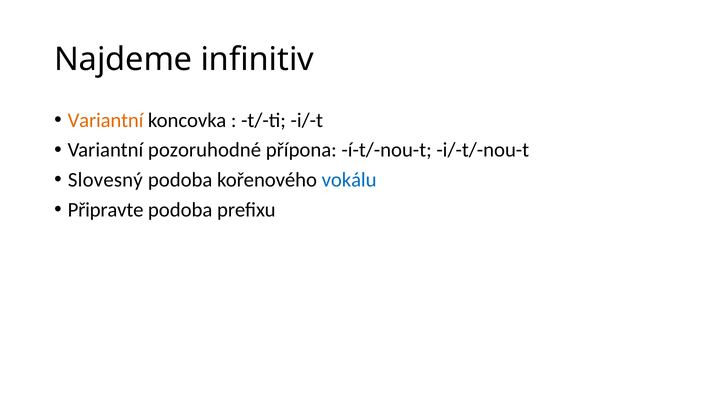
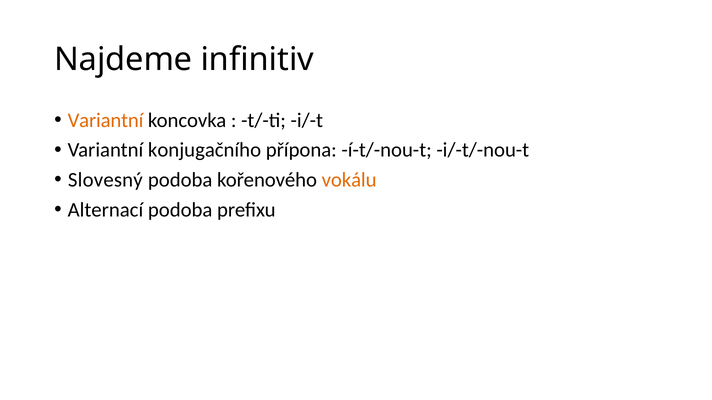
pozoruhodné: pozoruhodné -> konjugačního (205, 150)
vokálu colour: blue -> orange (349, 180)
Připravte: Připravte -> Alternací (105, 210)
